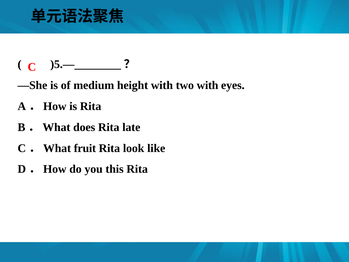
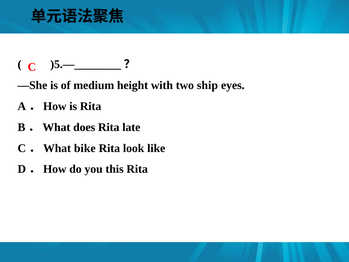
two with: with -> ship (207, 85)
fruit: fruit -> bike (85, 148)
